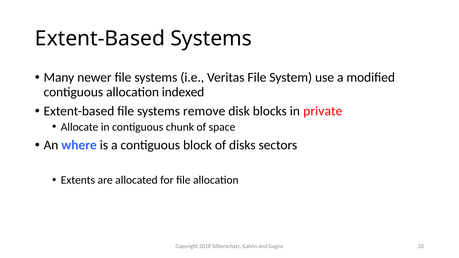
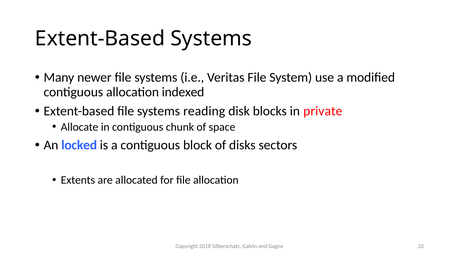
remove: remove -> reading (204, 111)
where: where -> locked (79, 145)
